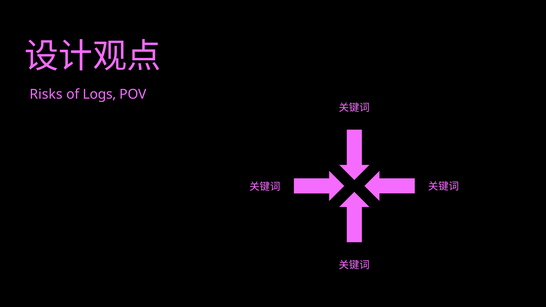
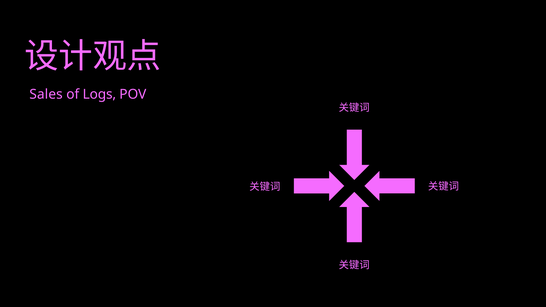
Risks: Risks -> Sales (46, 94)
